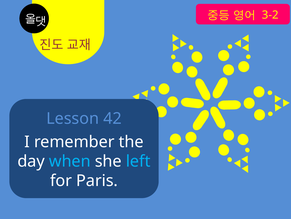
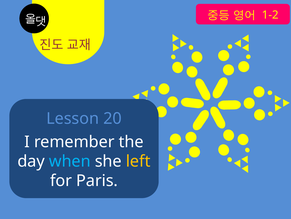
3-2: 3-2 -> 1-2 (270, 15)
42: 42 -> 20 (112, 118)
left colour: light blue -> yellow (138, 161)
